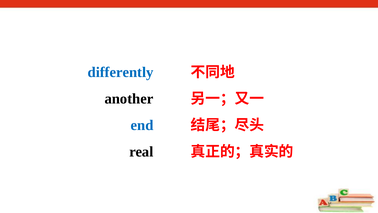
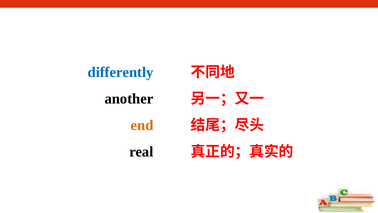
end colour: blue -> orange (142, 125)
